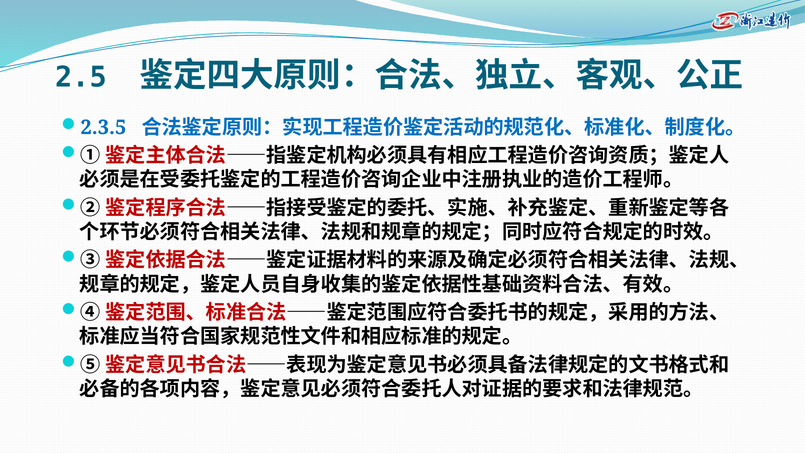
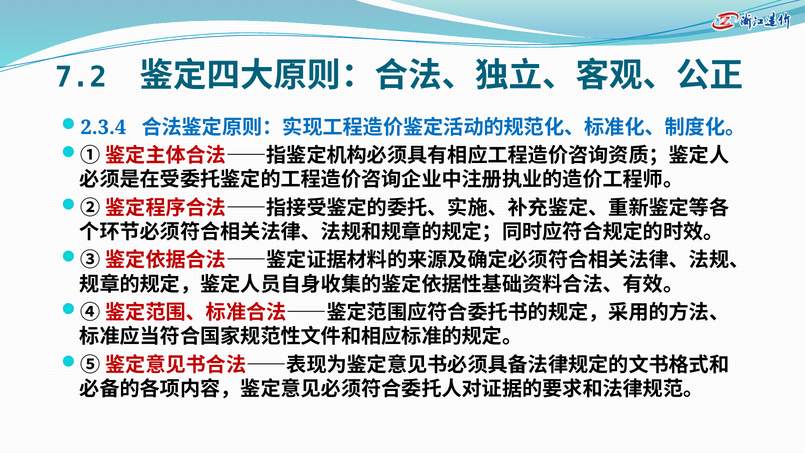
2.5: 2.5 -> 7.2 (81, 77)
2.3.5: 2.3.5 -> 2.3.4 (103, 127)
